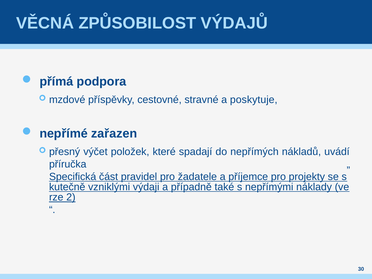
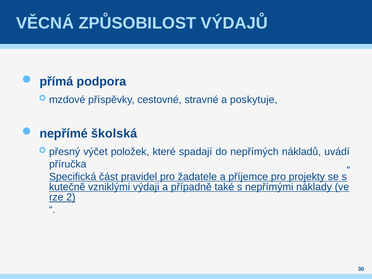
zařazen: zařazen -> školská (114, 134)
